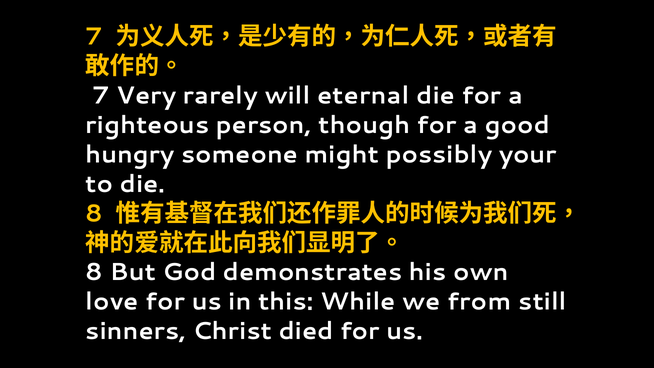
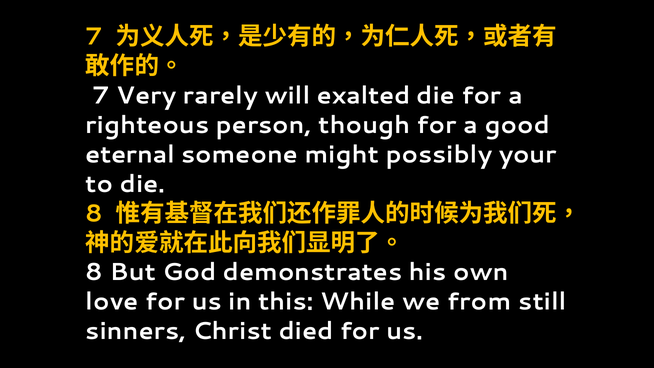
eternal: eternal -> exalted (364, 96)
hungry: hungry -> eternal (130, 155)
